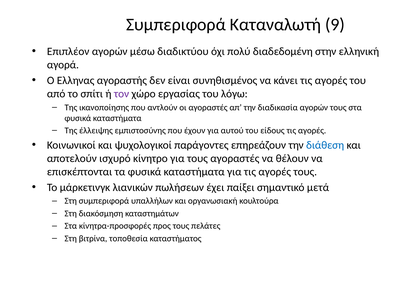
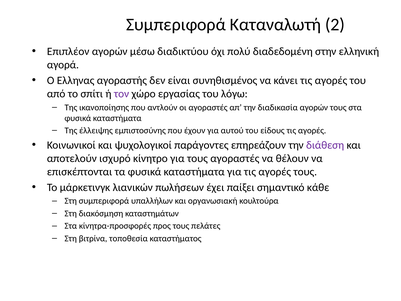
9: 9 -> 2 (335, 25)
διάθεση colour: blue -> purple (325, 145)
μετά: μετά -> κάθε (318, 187)
